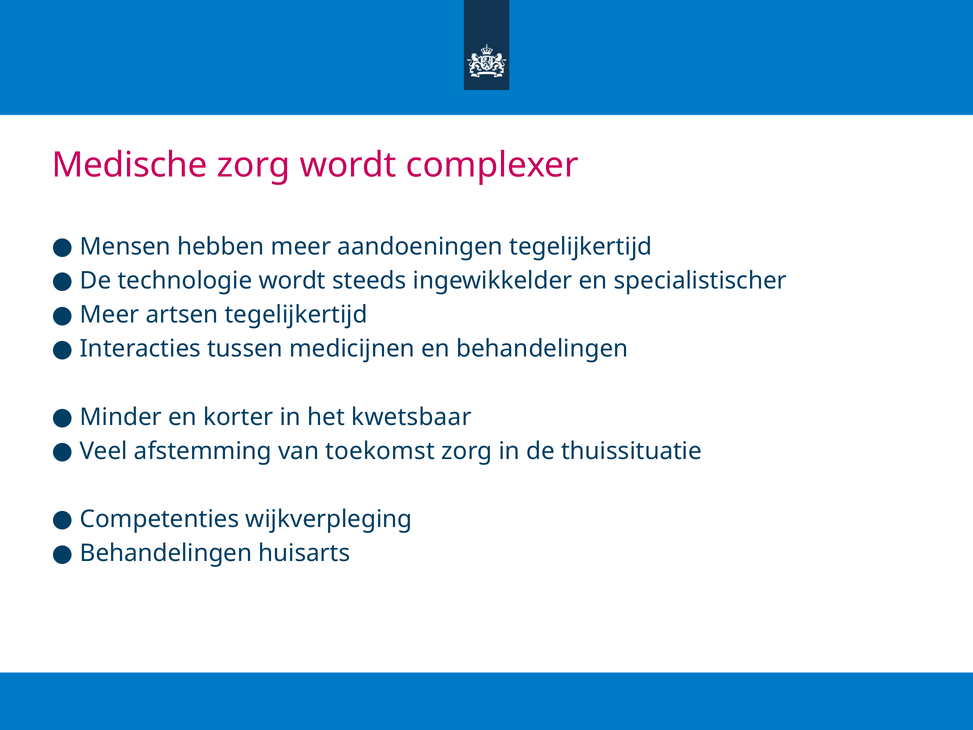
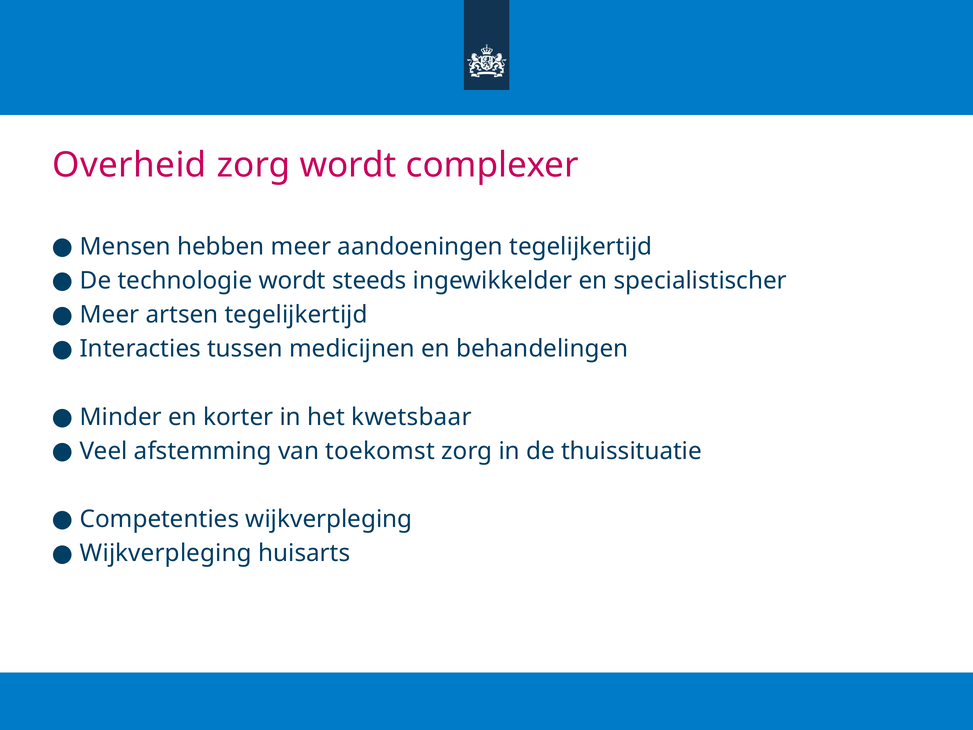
Medische: Medische -> Overheid (129, 165)
Behandelingen: Behandelingen -> Wijkverpleging (166, 553)
